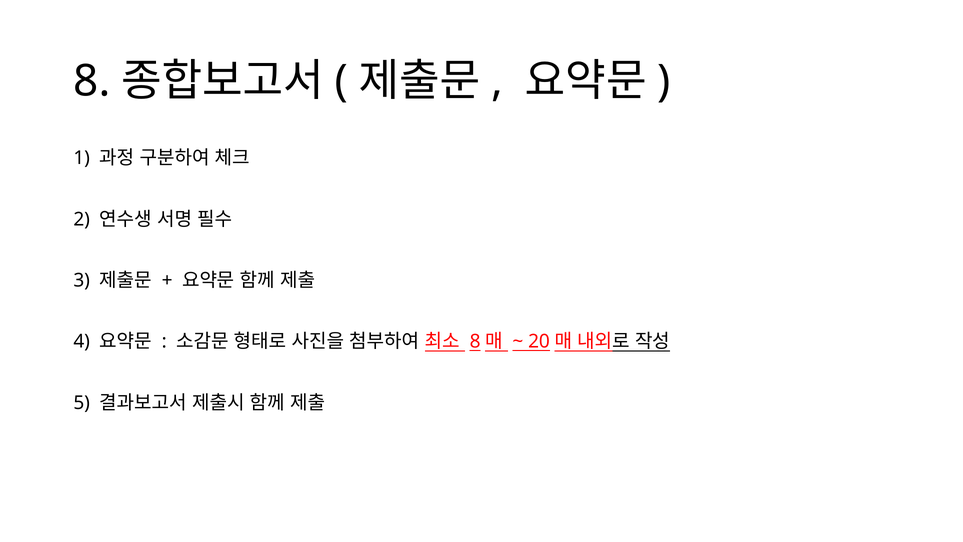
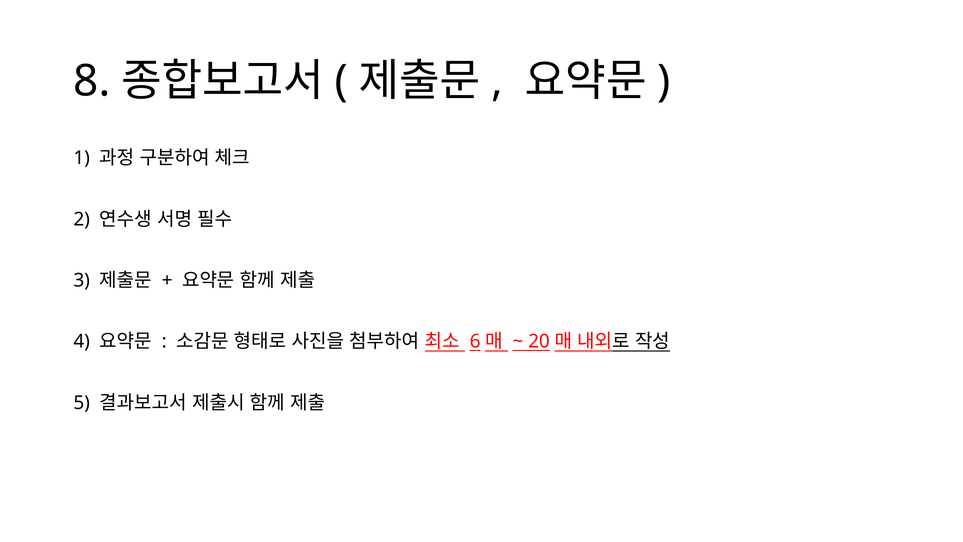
8: 8 -> 6 (475, 341)
